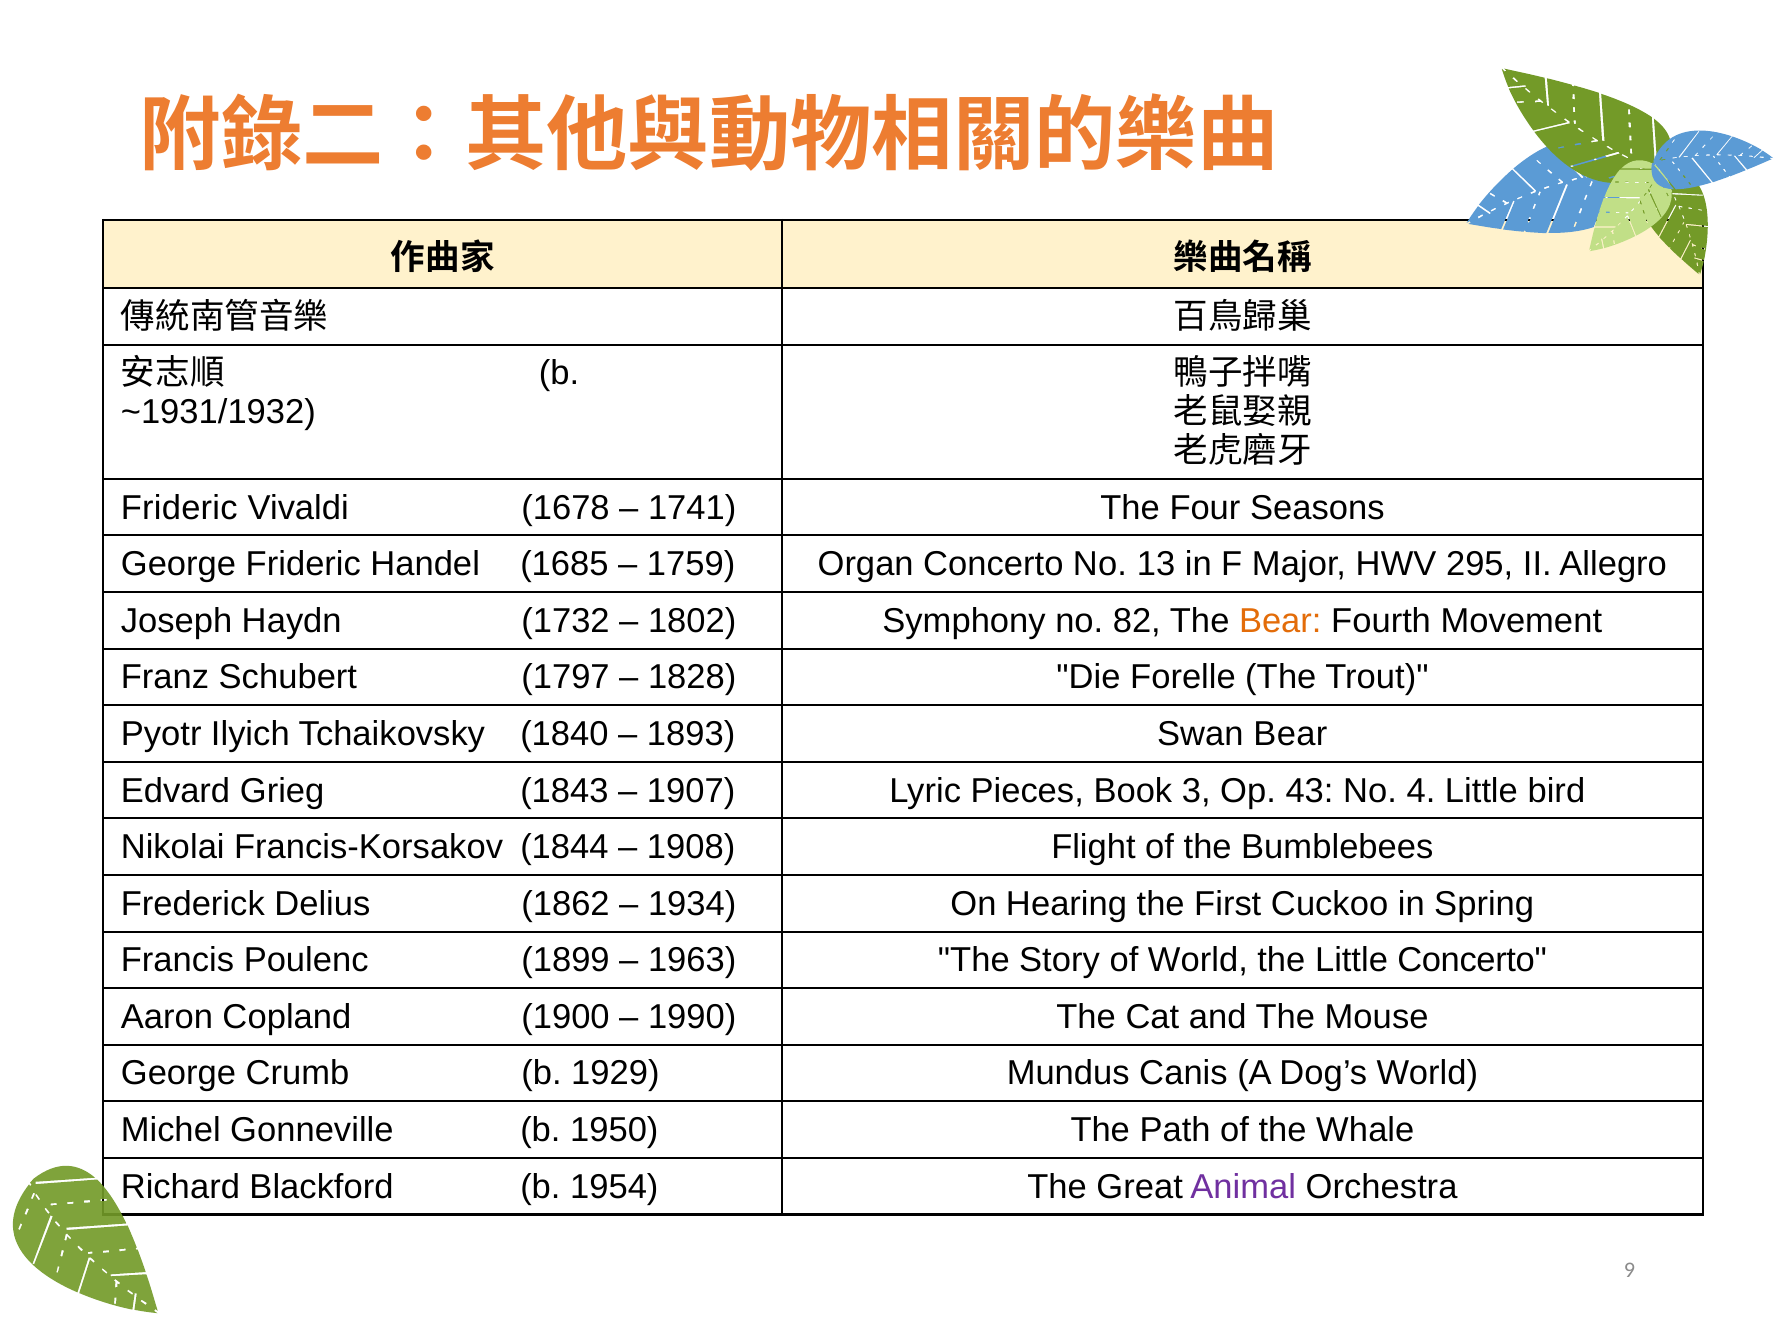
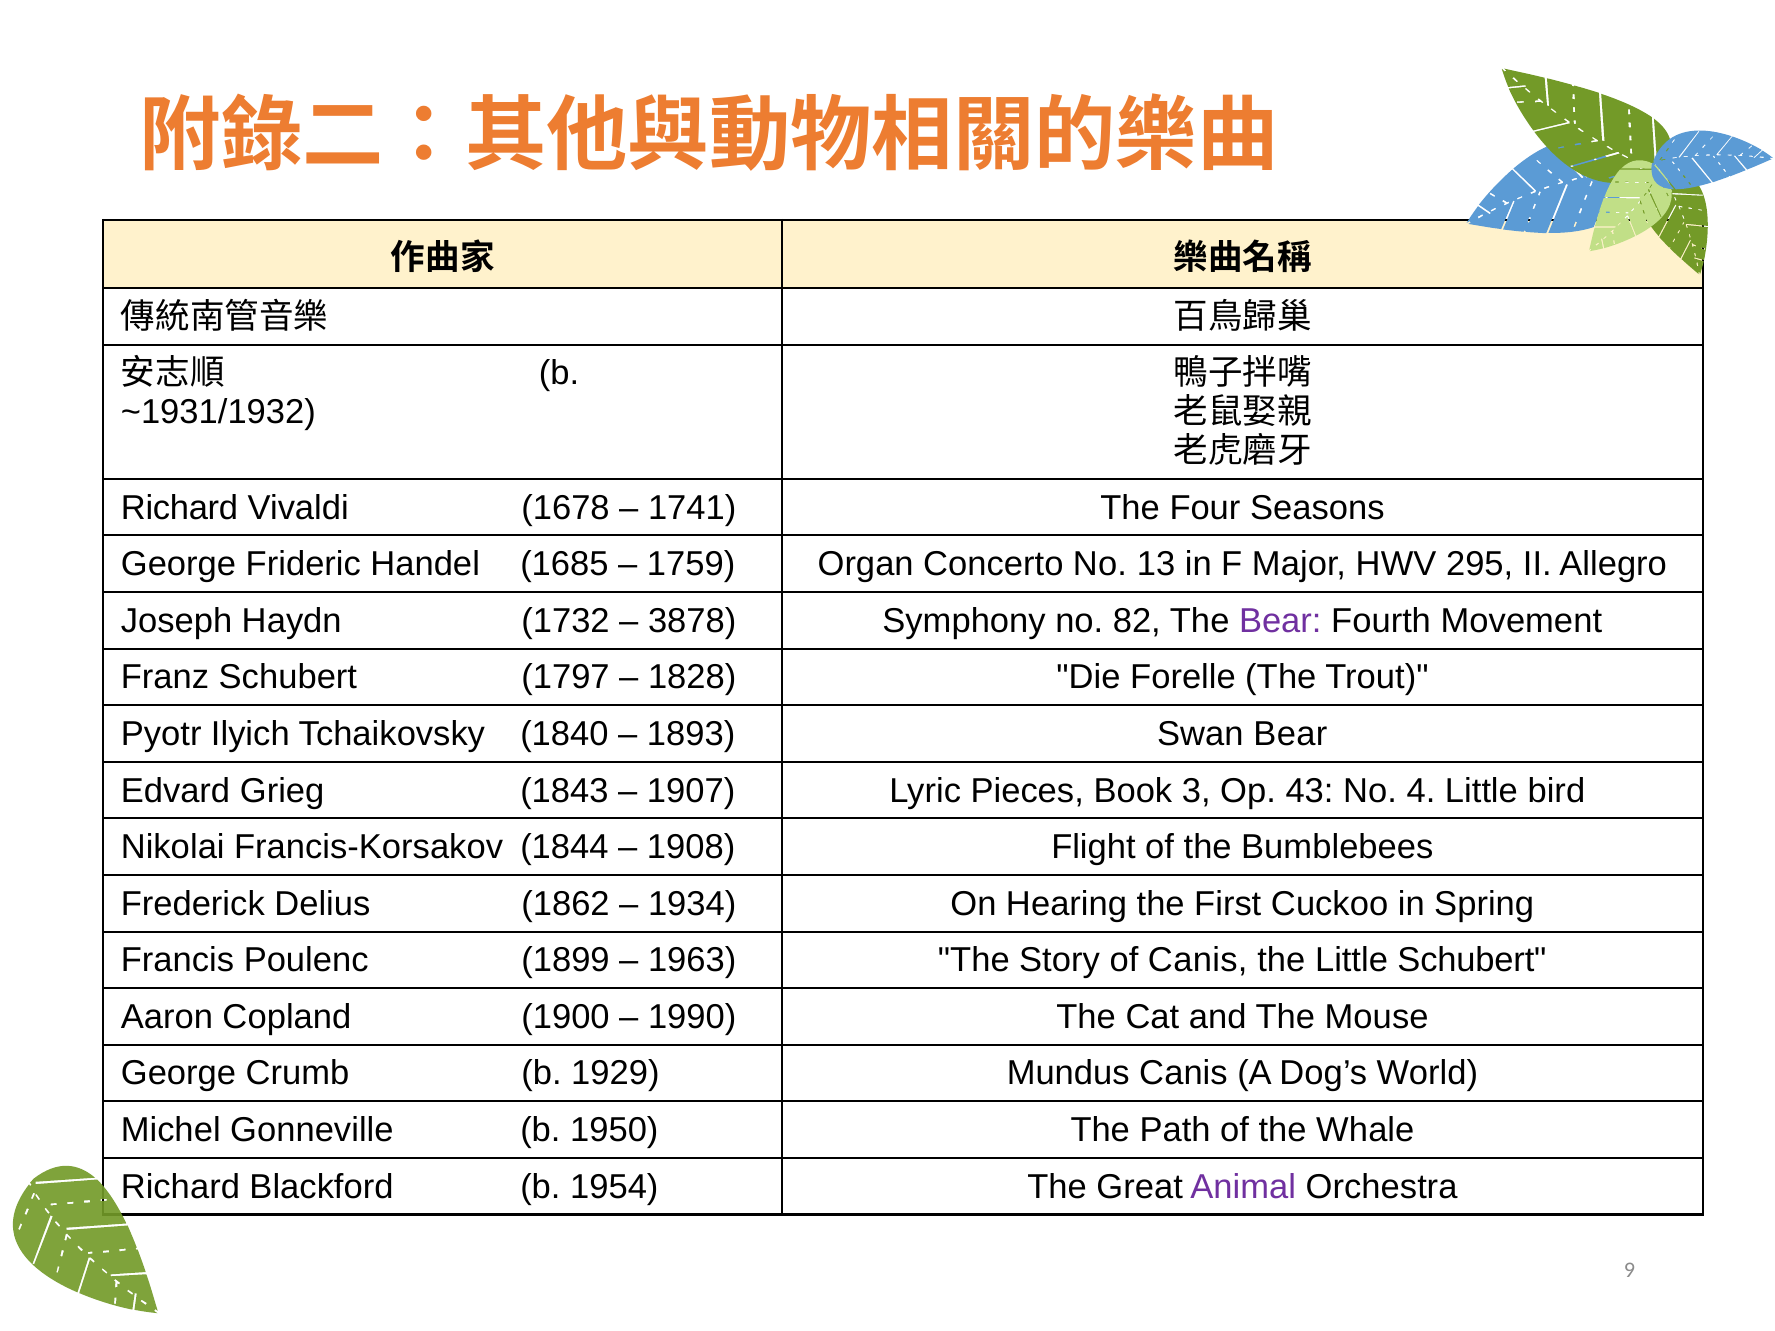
Frideric: Frideric -> Richard (180, 508)
1802: 1802 -> 3878 (692, 621)
Bear colour: orange -> purple (1280, 621)
of World: World -> Canis (1198, 961)
Little Concerto: Concerto -> Schubert (1472, 961)
